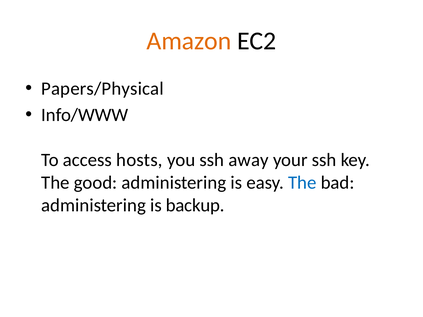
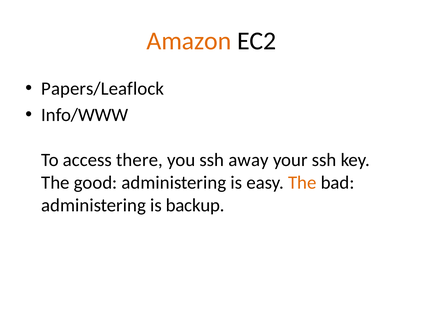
Papers/Physical: Papers/Physical -> Papers/Leaflock (103, 89)
hosts: hosts -> there (139, 160)
The colour: blue -> orange (302, 183)
